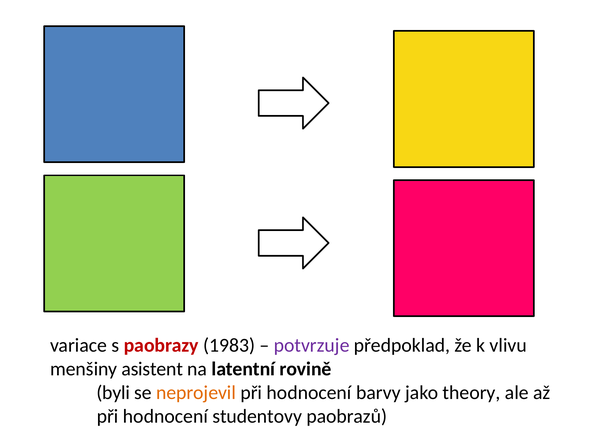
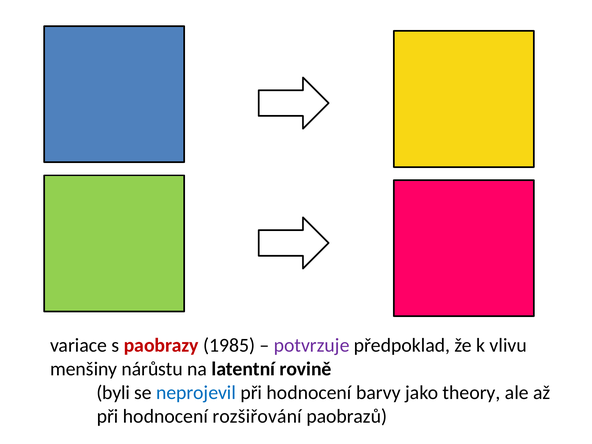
1983: 1983 -> 1985 (229, 345)
asistent: asistent -> nárůstu (152, 369)
neprojevil colour: orange -> blue (196, 393)
studentovy: studentovy -> rozšiřování (257, 416)
